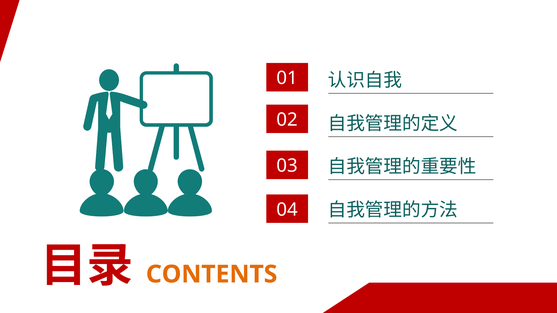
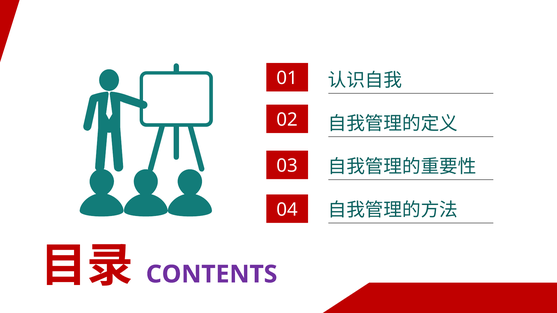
CONTENTS colour: orange -> purple (212, 275)
